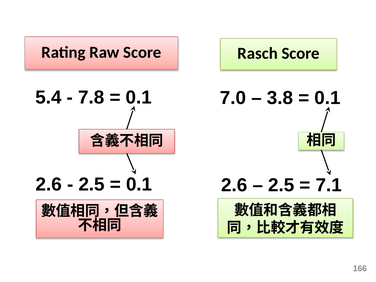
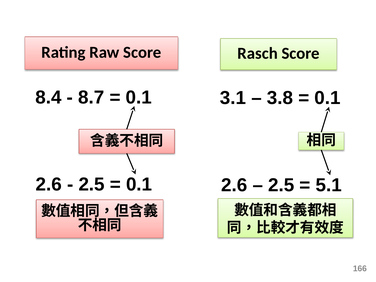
5.4: 5.4 -> 8.4 (48, 97)
7.8: 7.8 -> 8.7 (91, 97)
7.0: 7.0 -> 3.1 (233, 98)
7.1: 7.1 -> 5.1 (329, 185)
